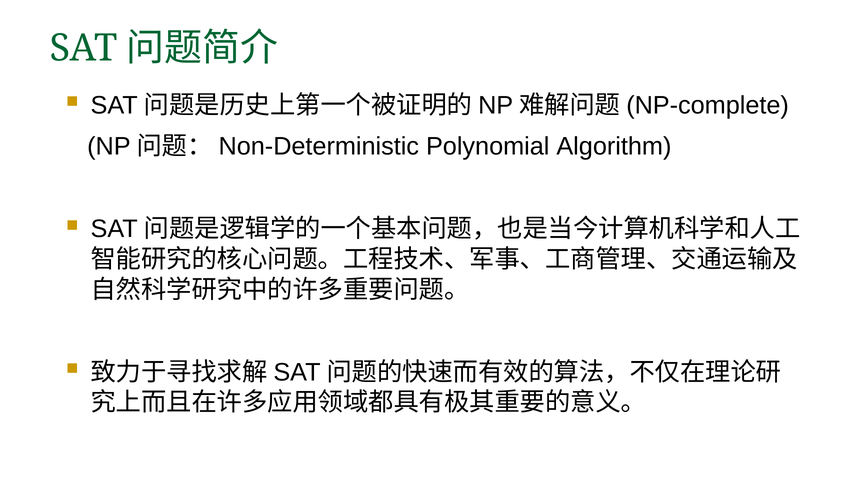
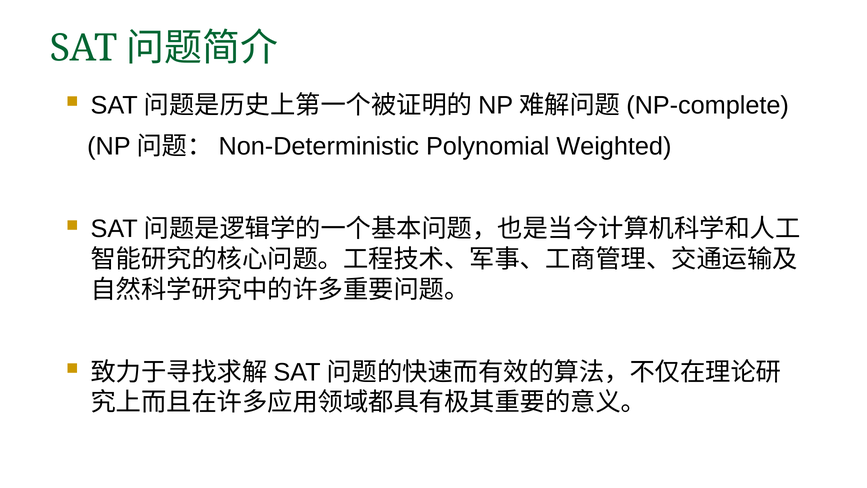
Algorithm: Algorithm -> Weighted (614, 146)
